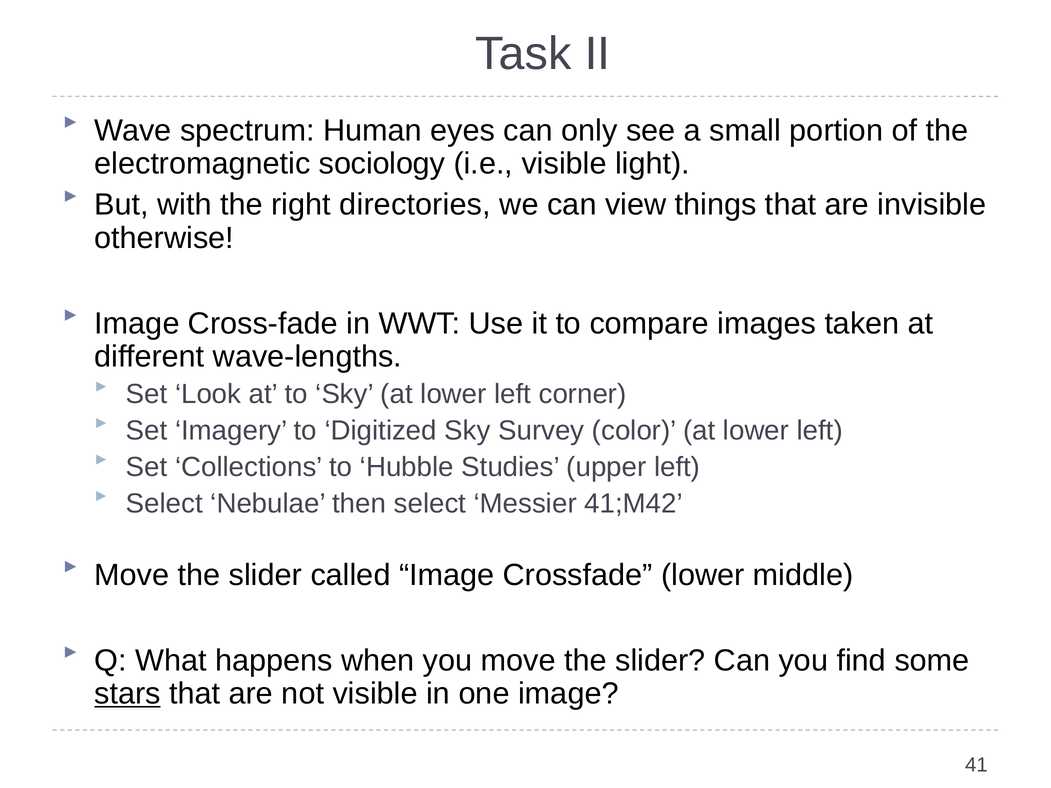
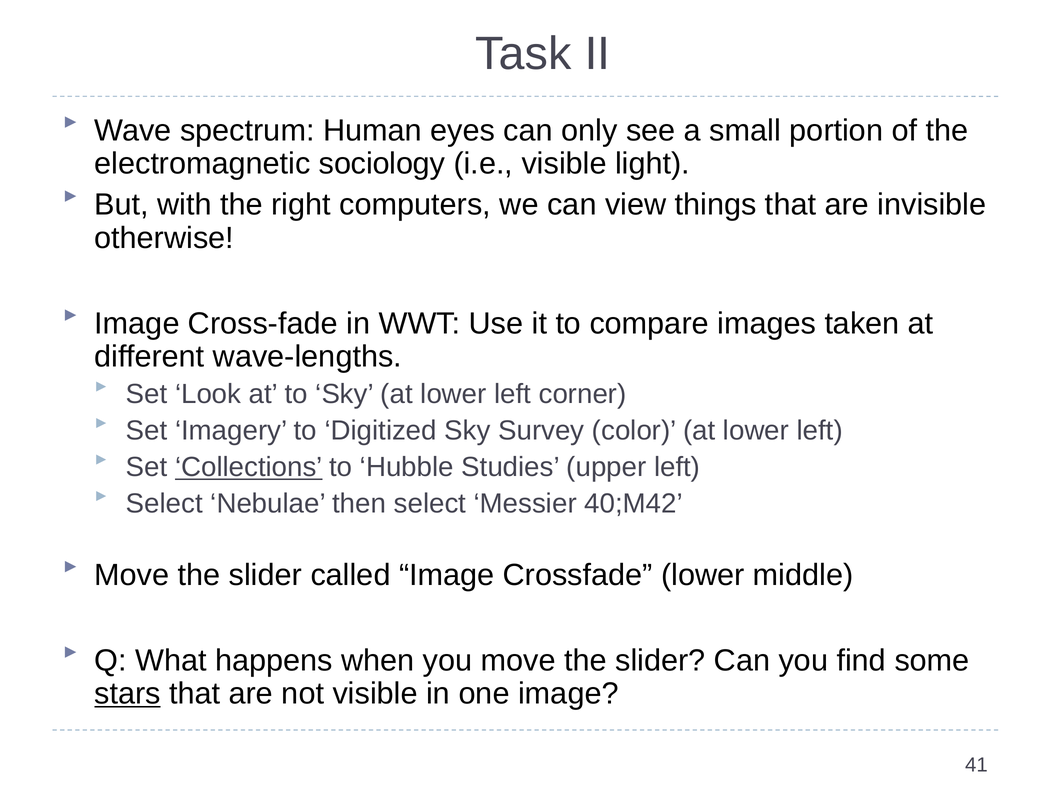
directories: directories -> computers (415, 205)
Collections underline: none -> present (249, 467)
41;M42: 41;M42 -> 40;M42 (633, 504)
